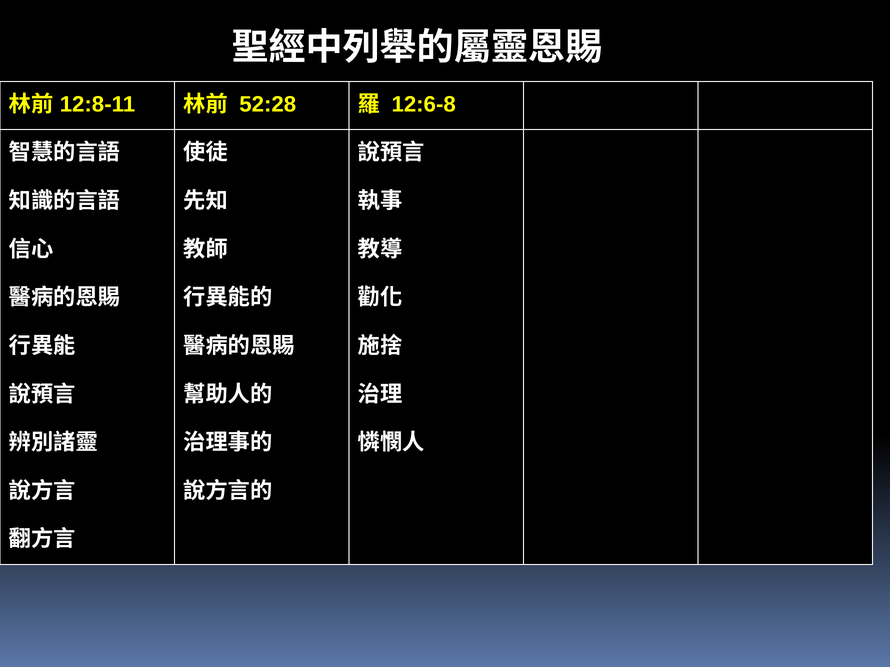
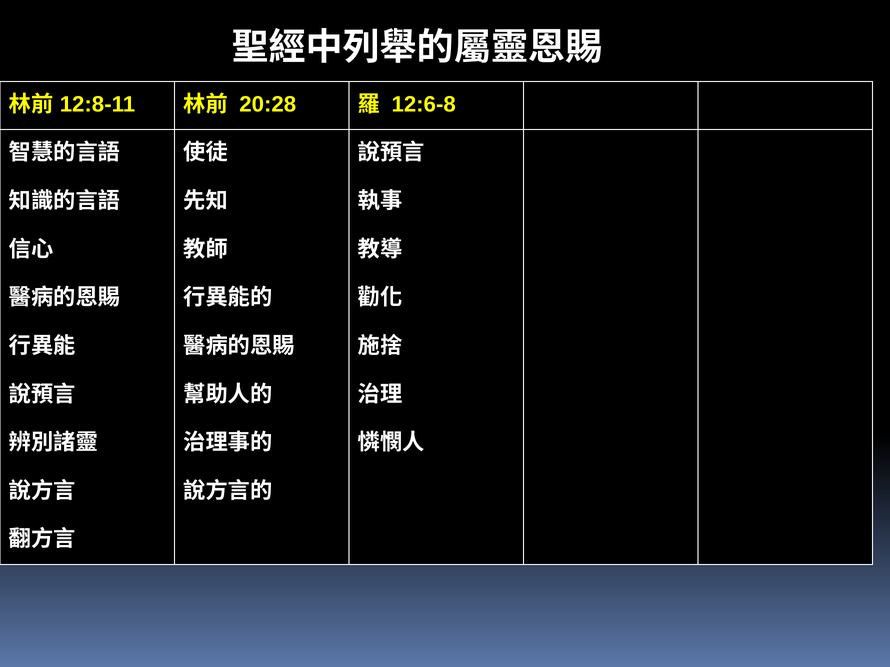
52:28: 52:28 -> 20:28 (268, 104)
